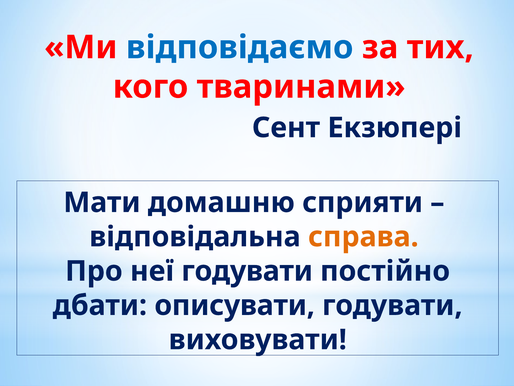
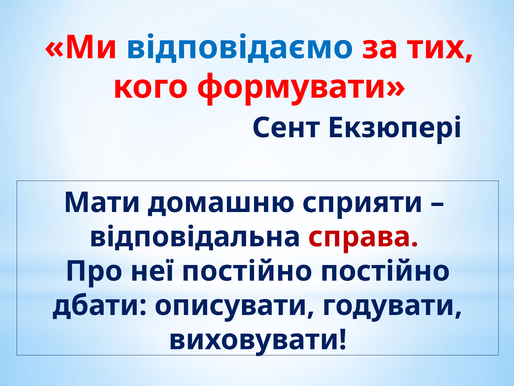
тваринами: тваринами -> формувати (301, 87)
справа colour: orange -> red (363, 237)
неї годувати: годувати -> постійно (247, 271)
